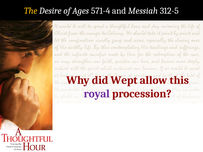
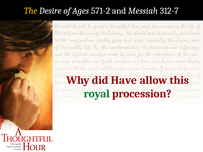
571-4: 571-4 -> 571-2 (101, 11)
312-5: 312-5 -> 312-7 (169, 11)
Wept: Wept -> Have (124, 80)
royal colour: purple -> green (97, 94)
